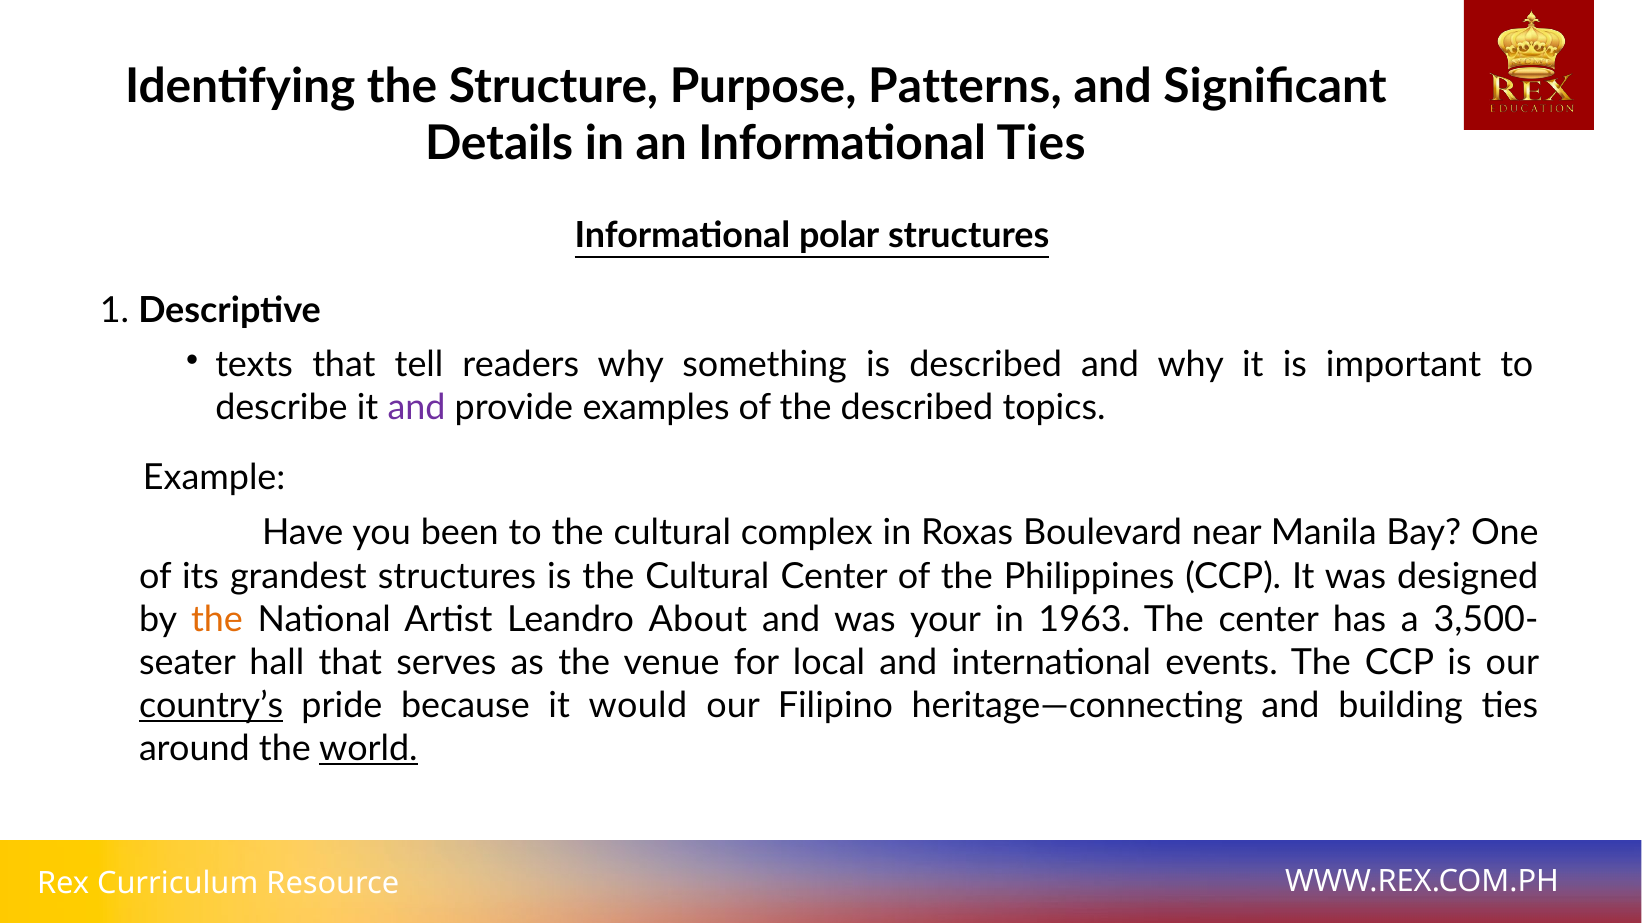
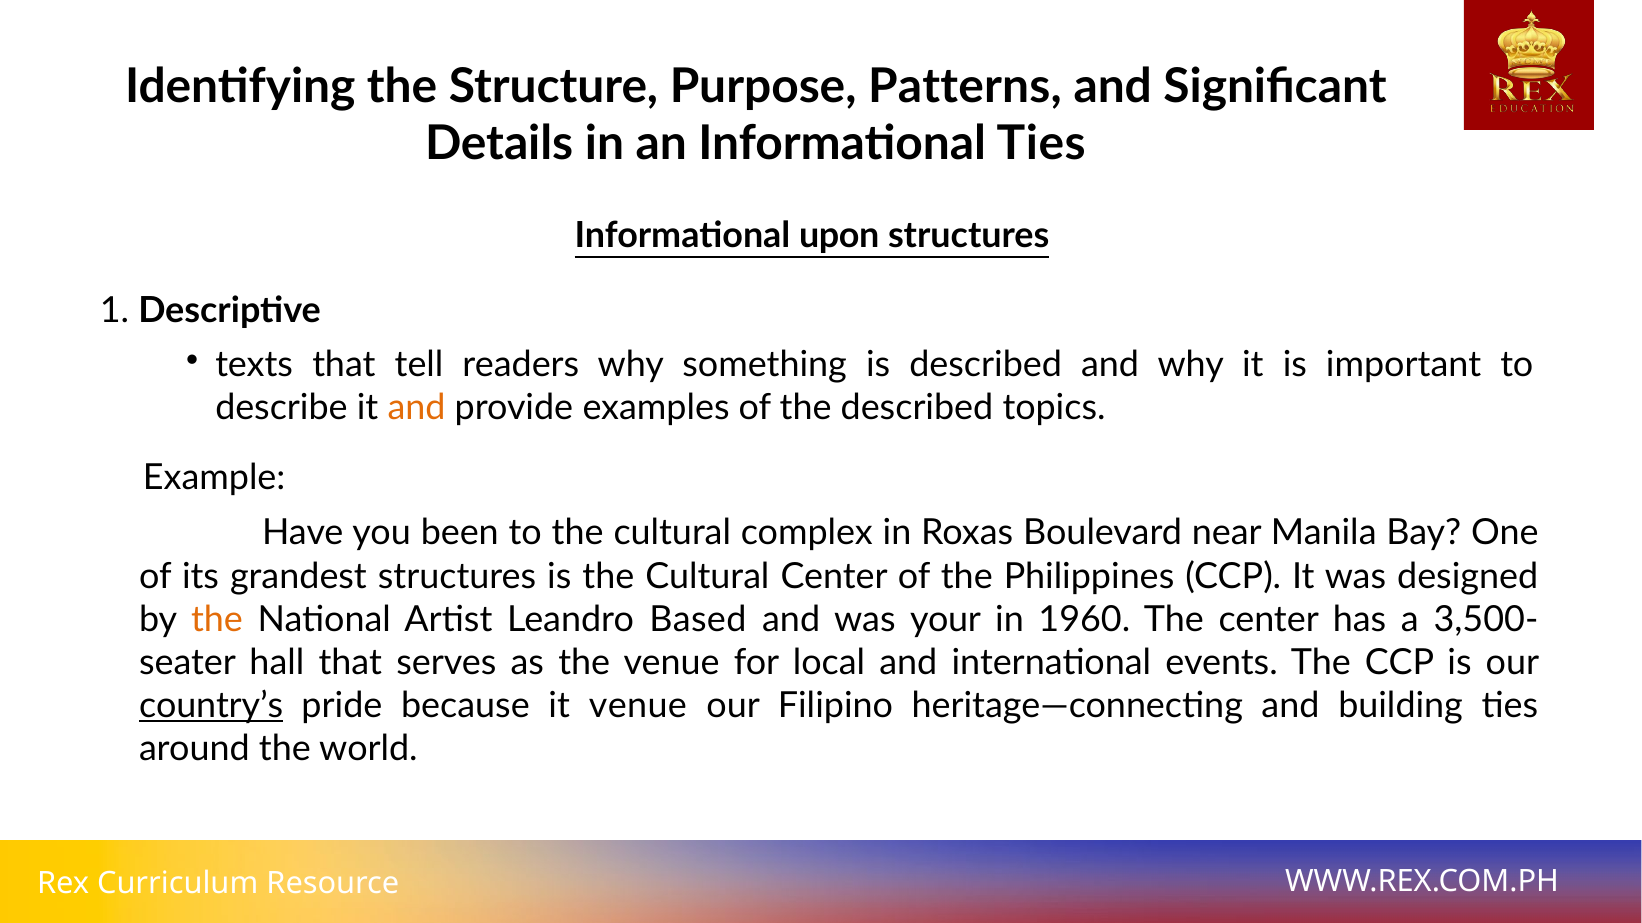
polar: polar -> upon (839, 236)
and colour: purple -> orange (417, 408)
About: About -> Based (698, 620)
1963: 1963 -> 1960 (1084, 620)
it would: would -> venue (638, 706)
world underline: present -> none (368, 749)
